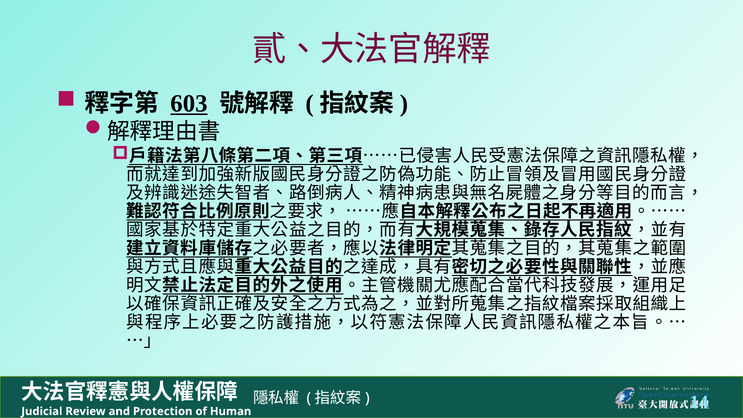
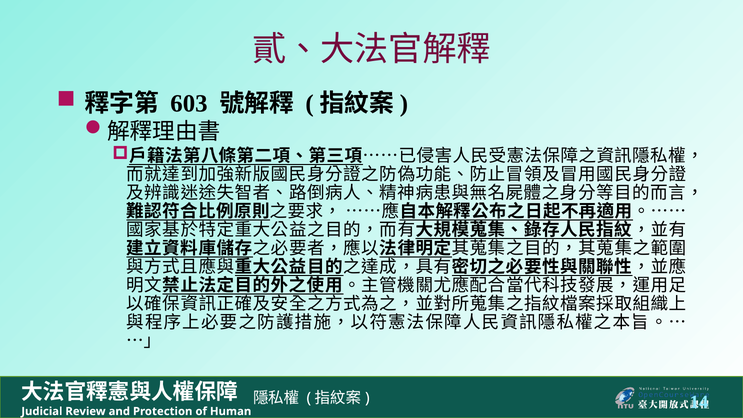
603 underline: present -> none (189, 104)
